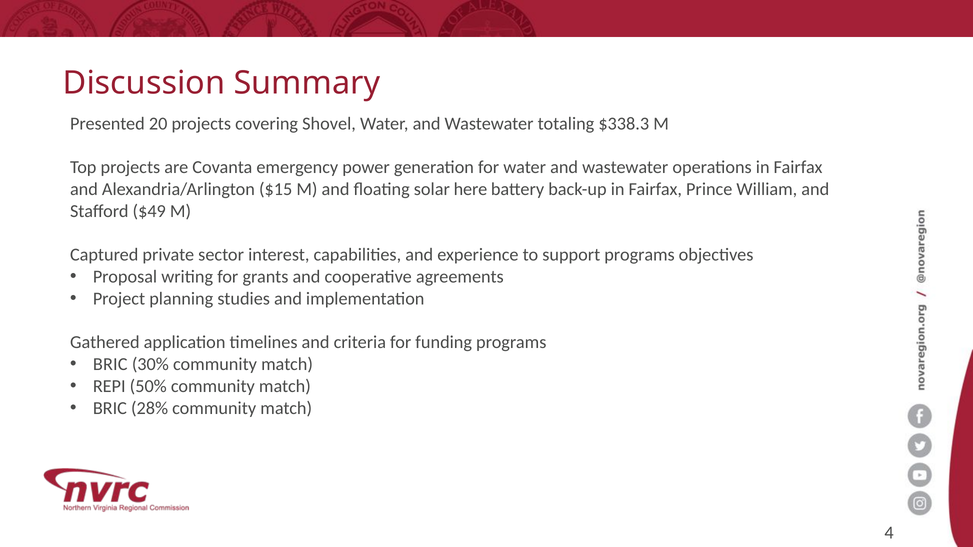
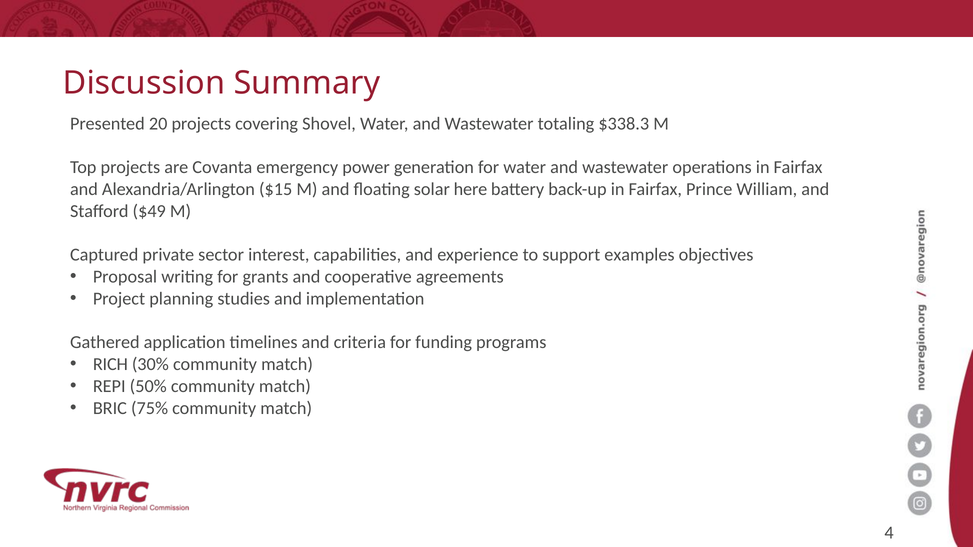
support programs: programs -> examples (639, 255)
BRIC: BRIC -> RICH (110, 365)
28%: 28% -> 75% (150, 408)
